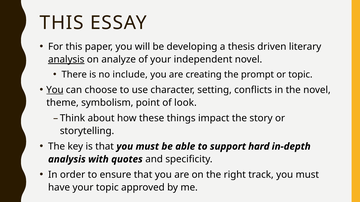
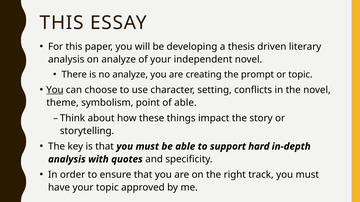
analysis underline: present -> none (66, 60)
no include: include -> analyze (130, 75)
of look: look -> able (185, 103)
